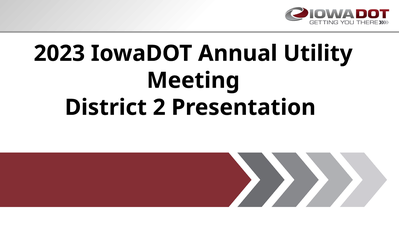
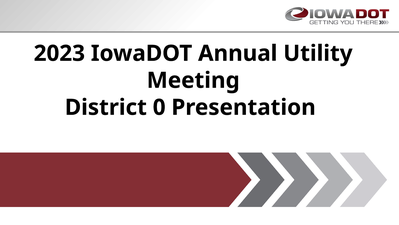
2: 2 -> 0 (159, 107)
